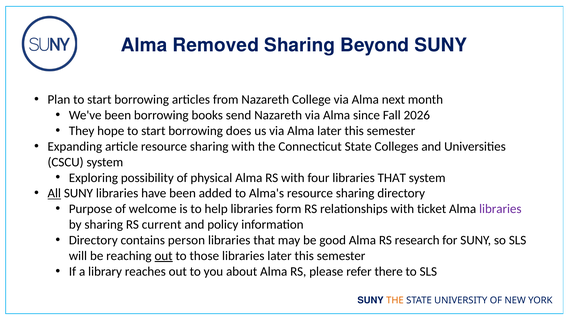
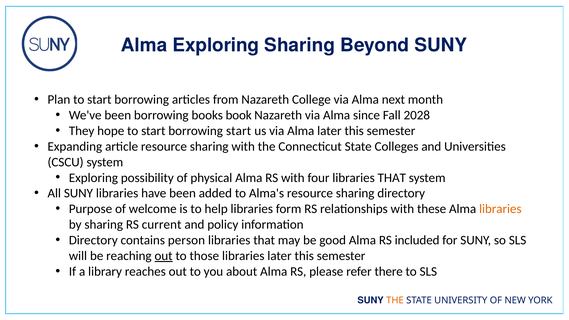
Alma Removed: Removed -> Exploring (216, 45)
send: send -> book (239, 115)
2026: 2026 -> 2028 (417, 115)
borrowing does: does -> start (239, 131)
All underline: present -> none (54, 193)
ticket: ticket -> these (432, 209)
libraries colour: purple -> orange (500, 209)
research: research -> included (417, 240)
